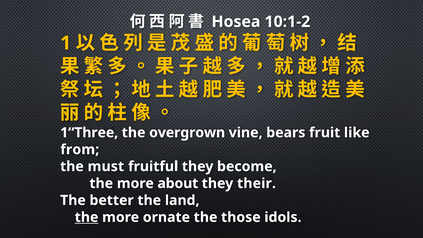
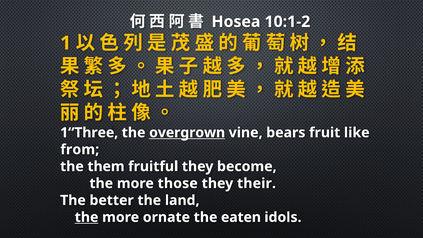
overgrown underline: none -> present (187, 133)
must: must -> them (106, 166)
about: about -> those (178, 183)
those: those -> eaten (241, 217)
